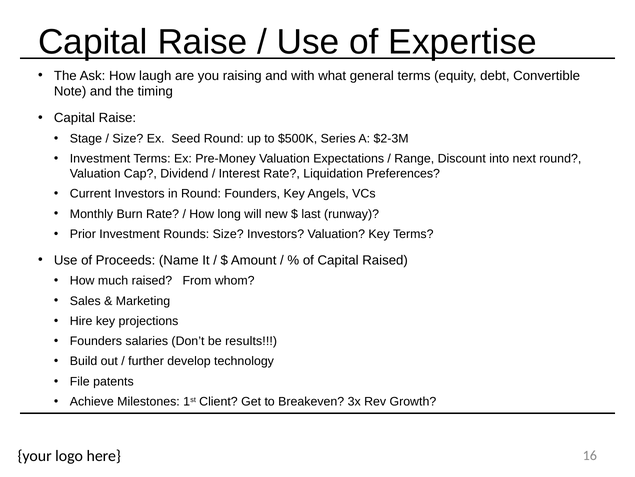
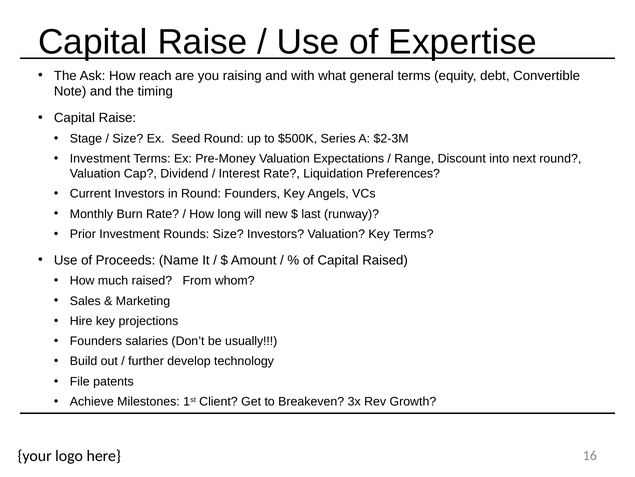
laugh: laugh -> reach (155, 76)
results: results -> usually (251, 341)
